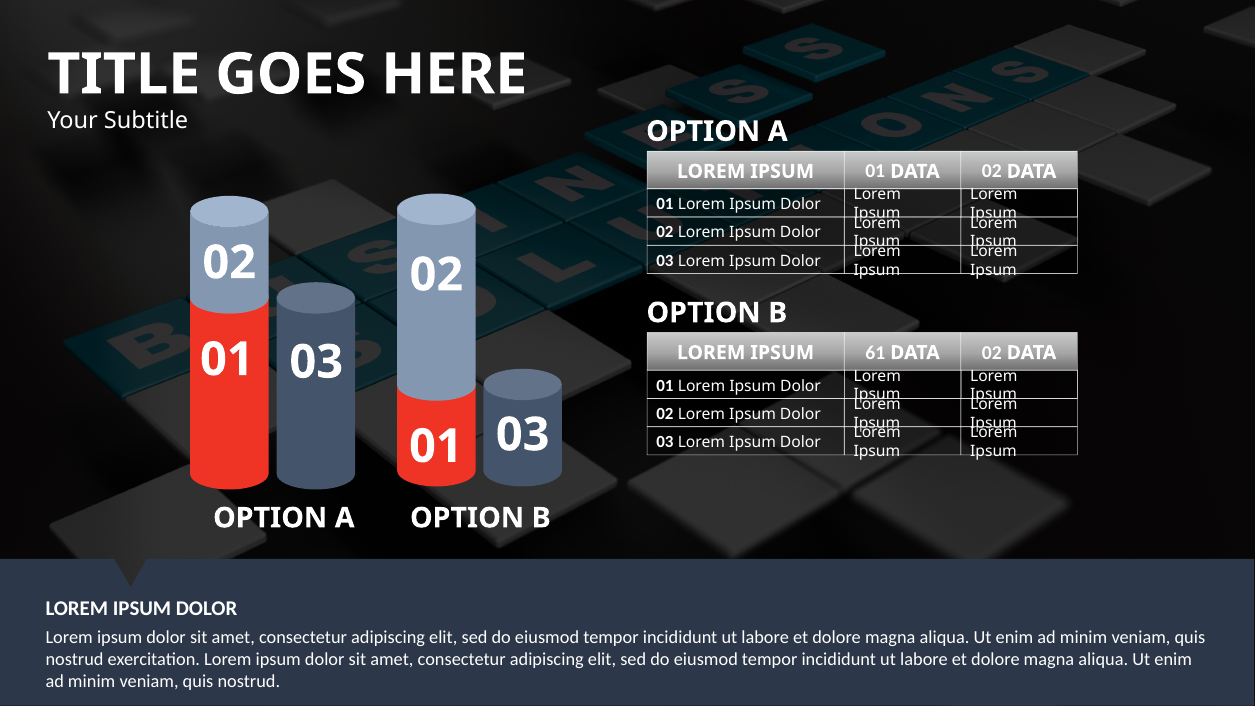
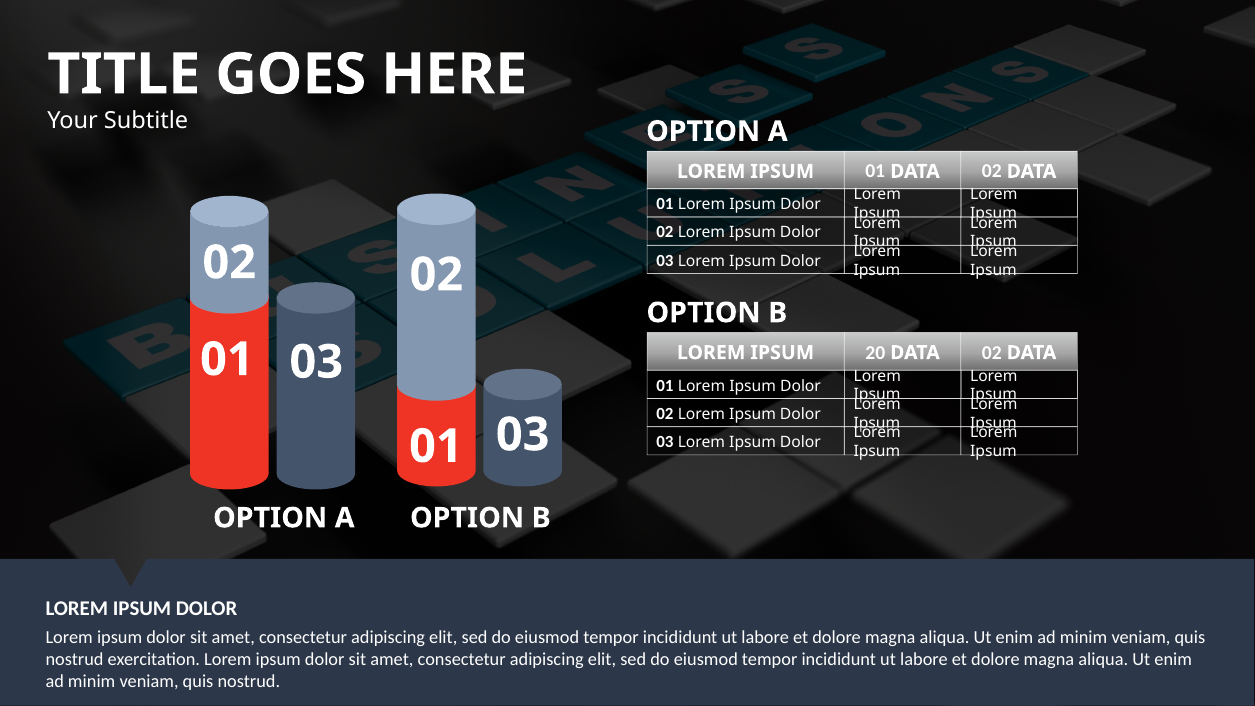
61: 61 -> 20 (875, 353)
